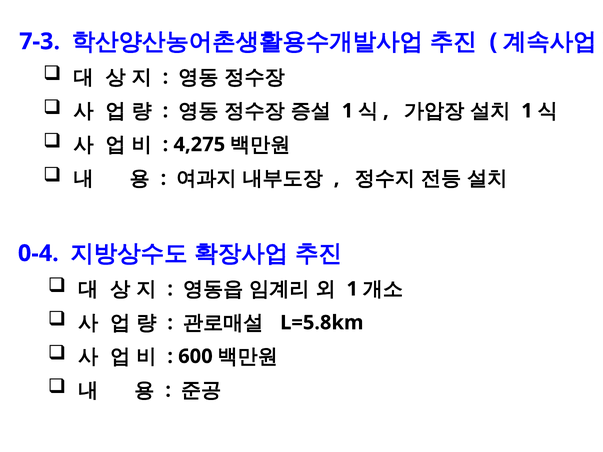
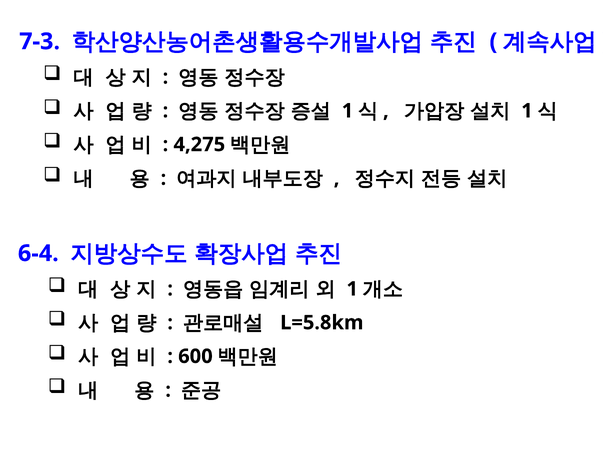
0-4: 0-4 -> 6-4 (38, 253)
